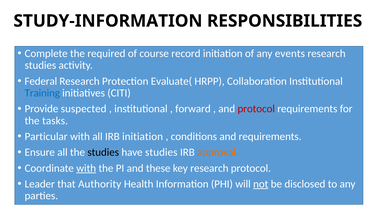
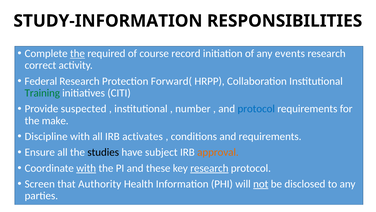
the underline: none -> present (78, 53)
studies: studies -> correct (40, 65)
Evaluate(: Evaluate( -> Forward( (171, 81)
Training colour: blue -> green (42, 93)
forward: forward -> number (193, 109)
protocol colour: red -> blue (256, 109)
tasks: tasks -> make (55, 120)
Particular: Particular -> Discipline (46, 136)
IRB initiation: initiation -> activates (143, 136)
have studies: studies -> subject (161, 152)
research underline: none -> present (209, 168)
Leader: Leader -> Screen (40, 183)
